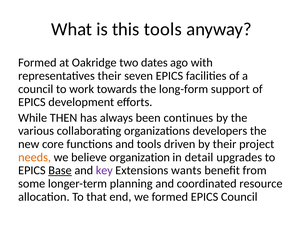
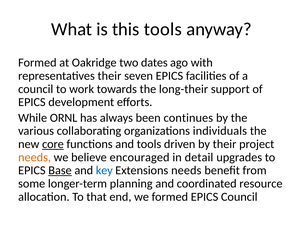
long-form: long-form -> long-their (184, 89)
THEN: THEN -> ORNL (64, 118)
developers: developers -> individuals (220, 131)
core underline: none -> present (53, 144)
organization: organization -> encouraged (140, 157)
key colour: purple -> blue (104, 171)
Extensions wants: wants -> needs (186, 171)
